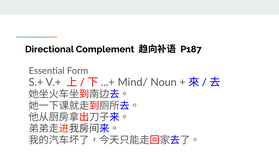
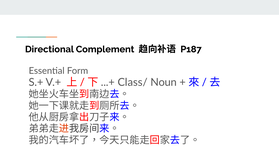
Mind/: Mind/ -> Class/ (133, 82)
